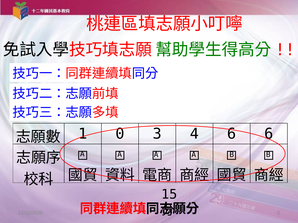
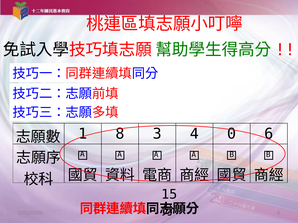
0: 0 -> 8 (120, 134)
4 6: 6 -> 0 (232, 134)
